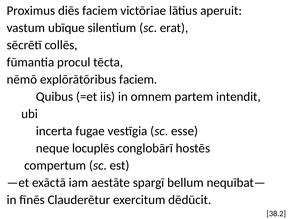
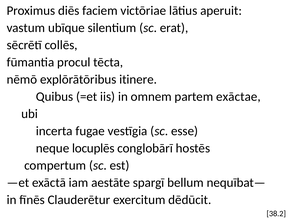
explōrātōribus faciem: faciem -> itinere (138, 79)
intendit: intendit -> exāctae (238, 97)
